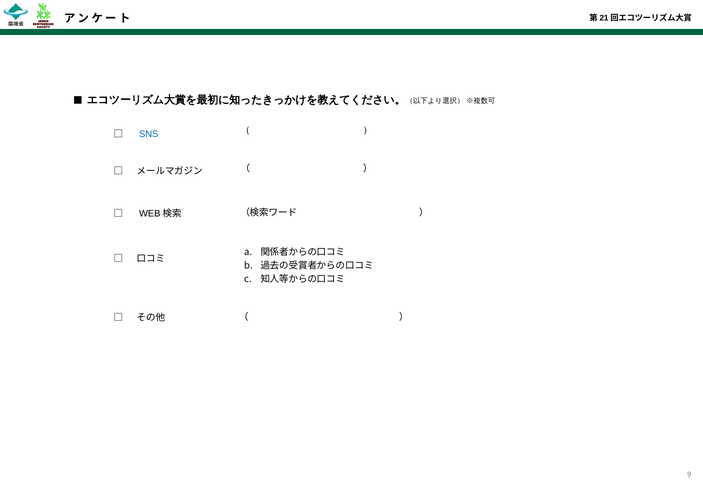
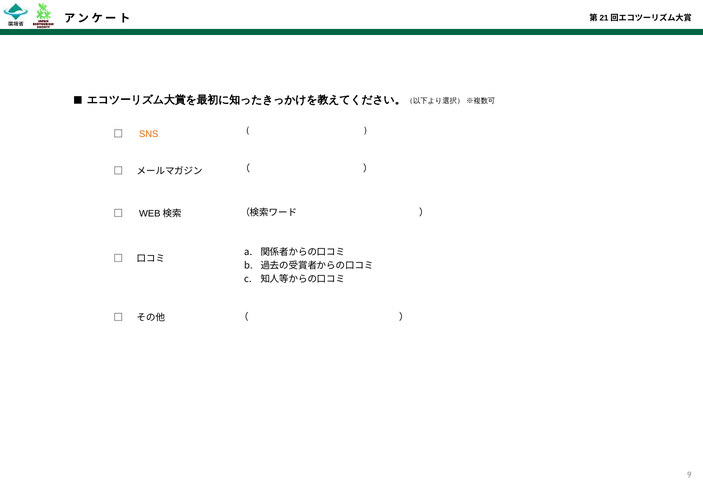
SNS colour: blue -> orange (149, 134)
